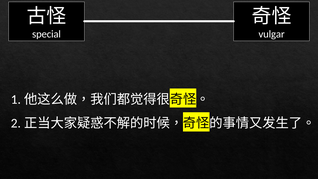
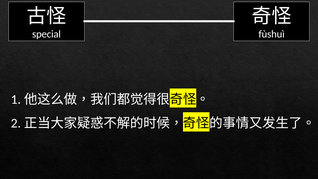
vulgar: vulgar -> fùshuì (272, 34)
